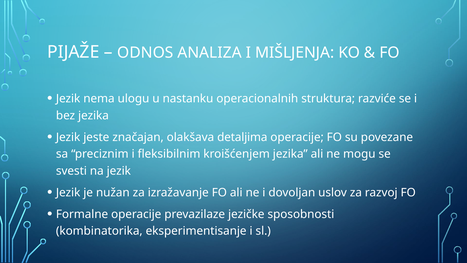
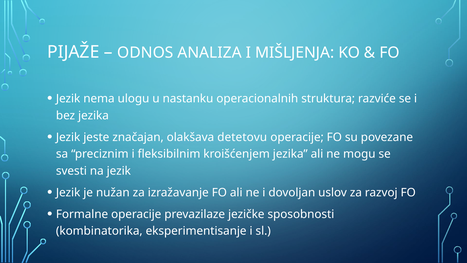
detaljima: detaljima -> detetovu (242, 137)
